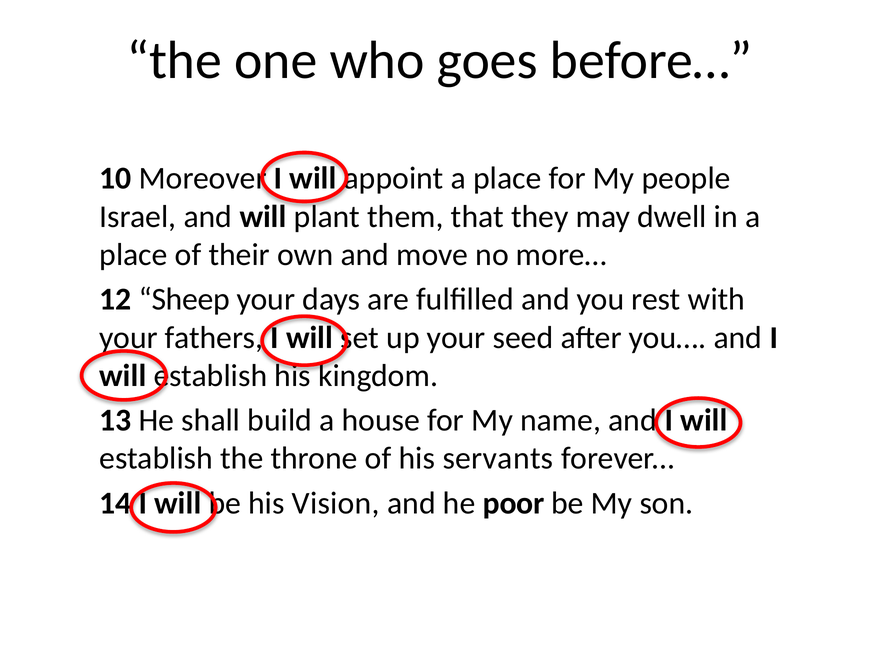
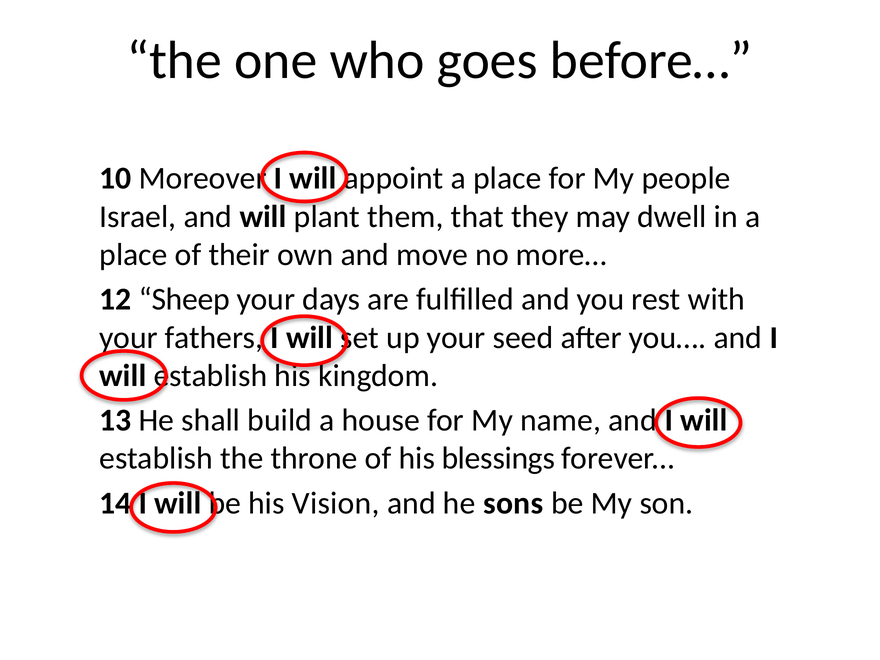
servants: servants -> blessings (498, 459)
poor: poor -> sons (513, 503)
